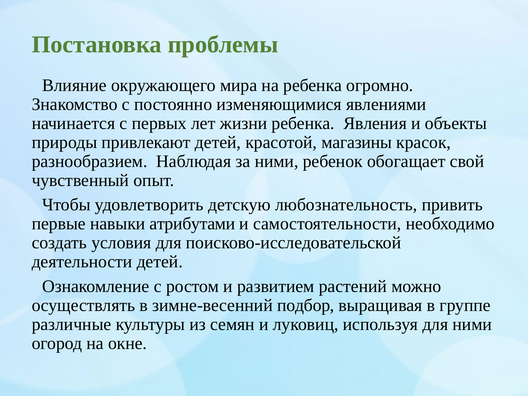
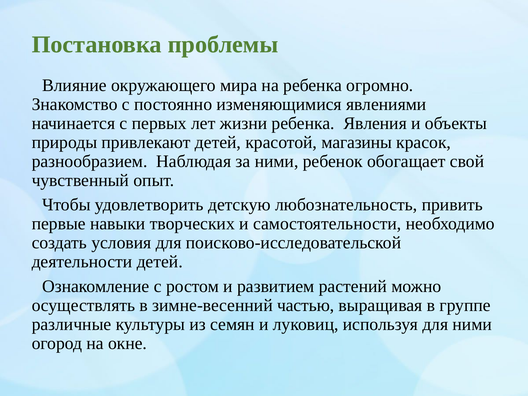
атрибутами: атрибутами -> творческих (192, 224)
подбор: подбор -> частью (306, 305)
